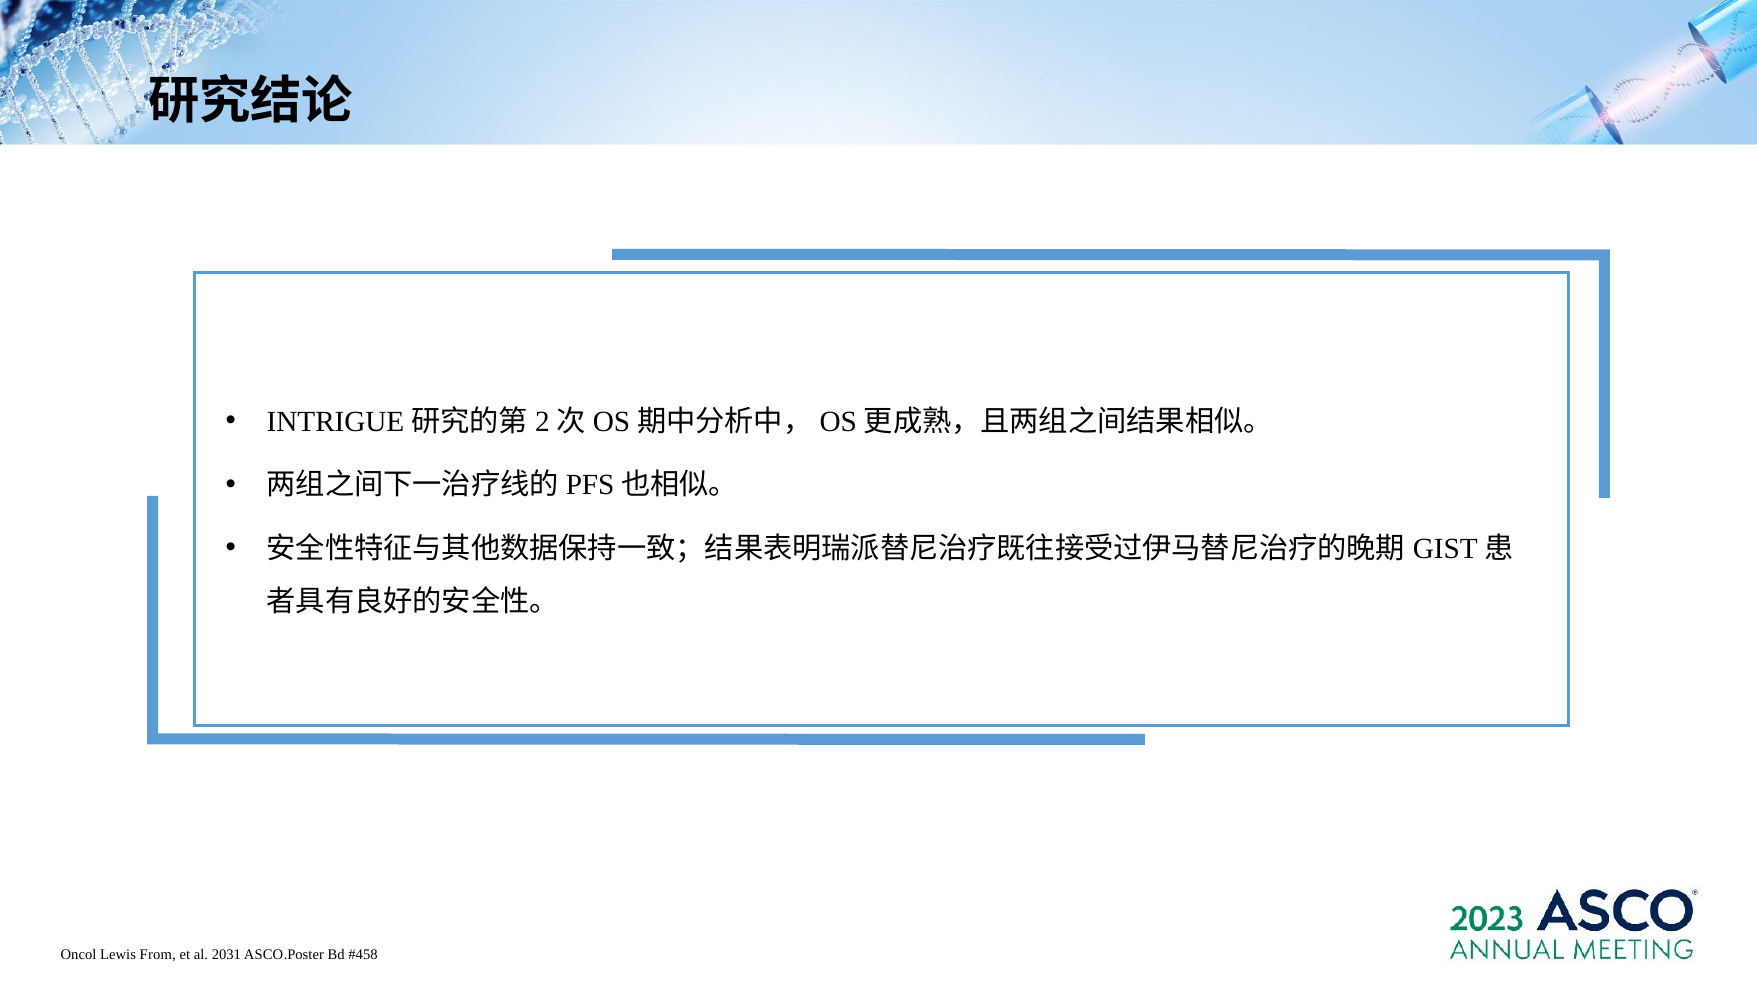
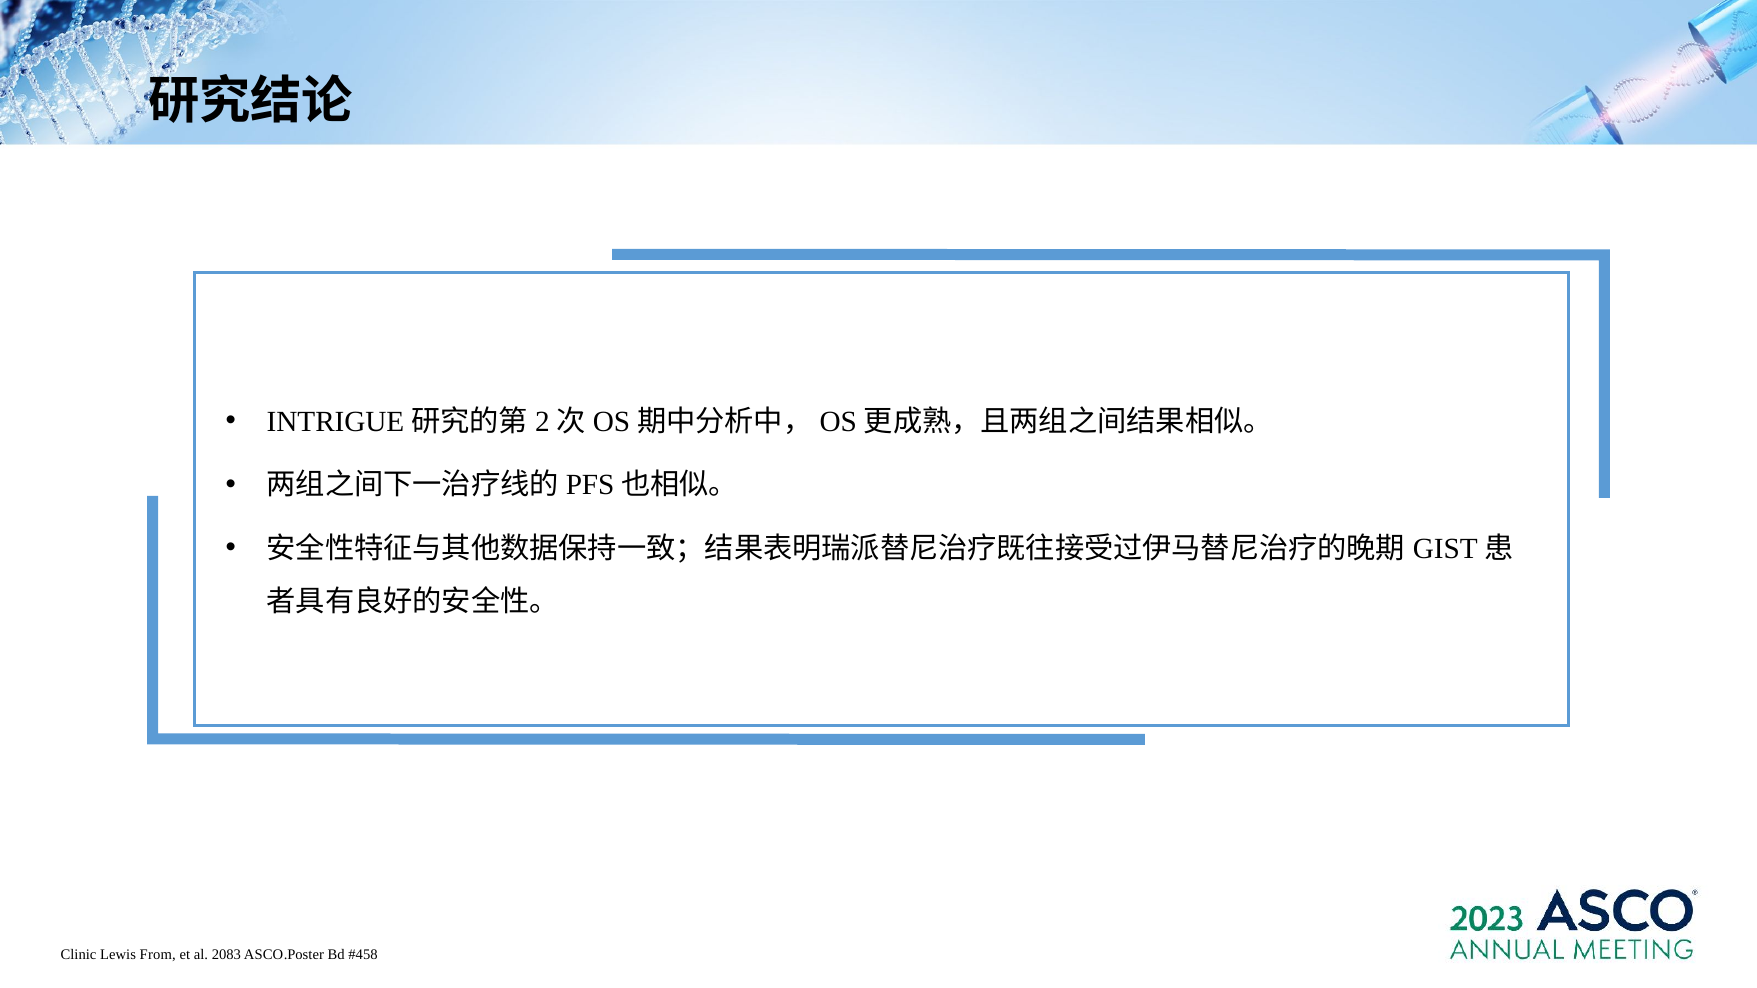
Oncol: Oncol -> Clinic (79, 955)
2031: 2031 -> 2083 (226, 955)
